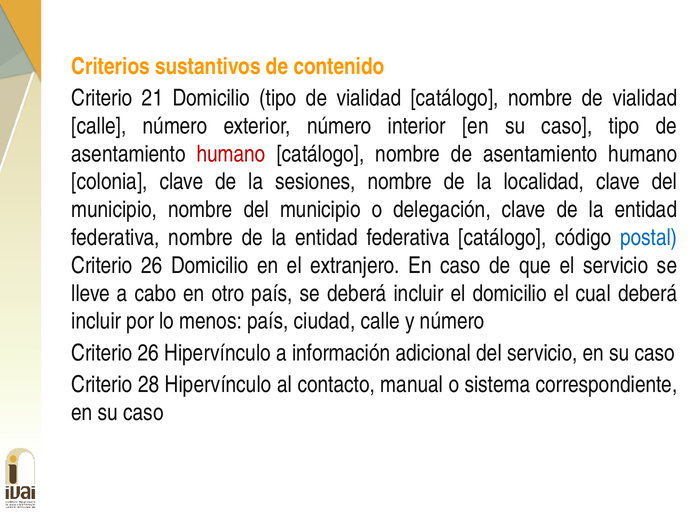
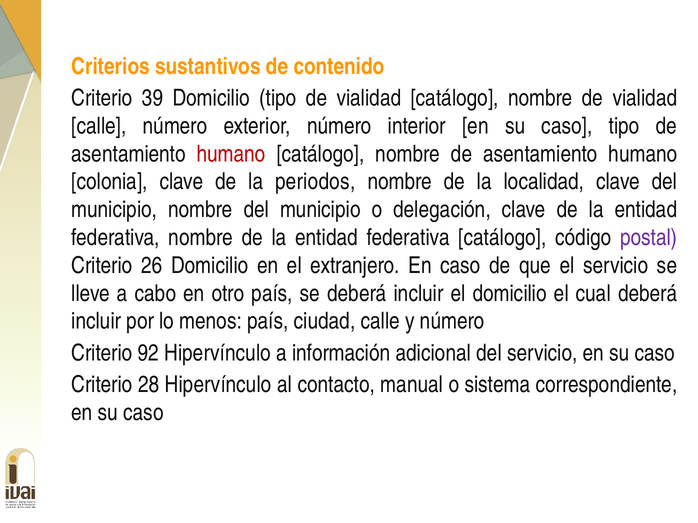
21: 21 -> 39 (153, 98)
sesiones: sesiones -> periodos (315, 182)
postal colour: blue -> purple (649, 238)
26: 26 -> 92 (148, 353)
